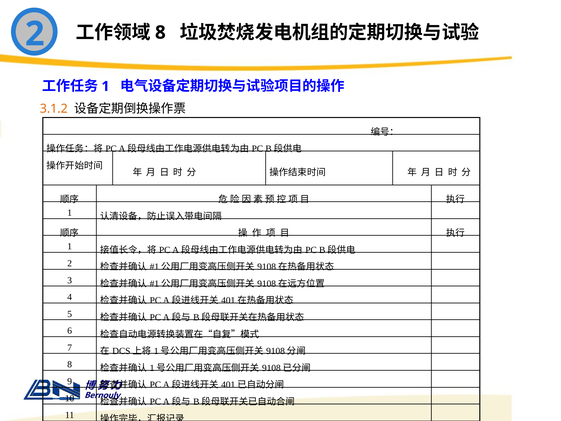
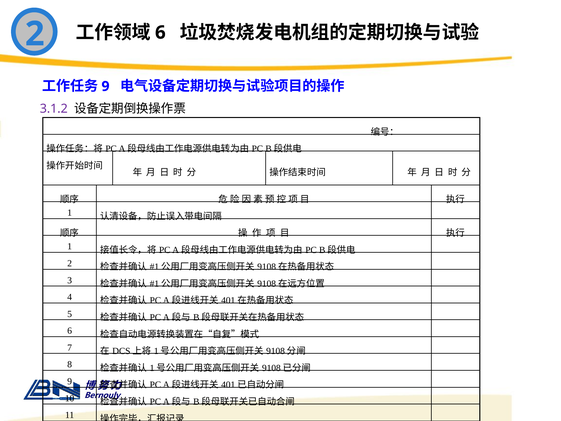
8: 8 -> 6 (160, 33)
1: 1 -> 9 (105, 86)
3.1.2 colour: orange -> purple (54, 109)
